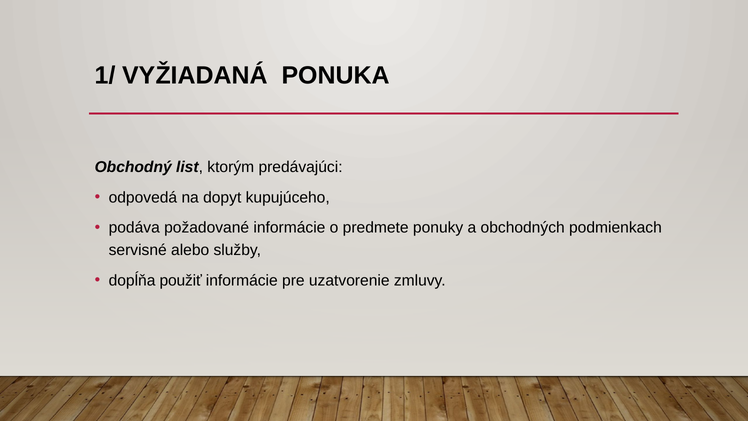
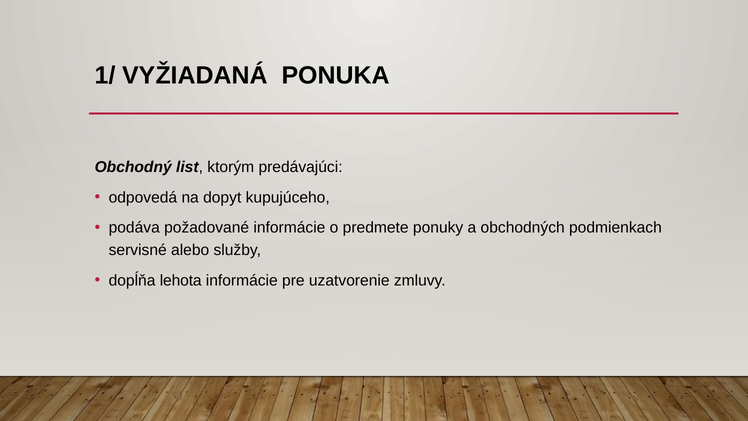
použiť: použiť -> lehota (181, 280)
